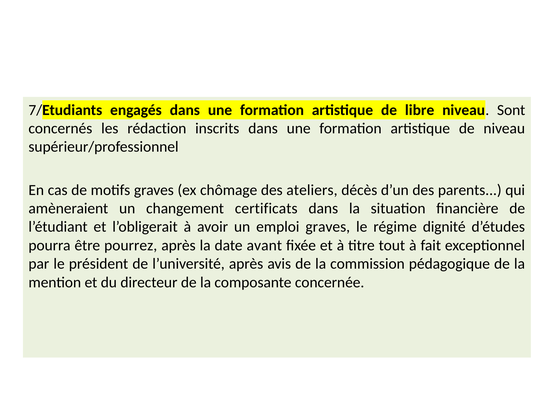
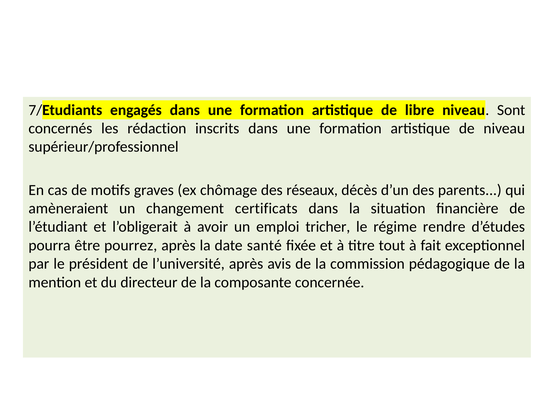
ateliers: ateliers -> réseaux (312, 190)
emploi graves: graves -> tricher (328, 227)
dignité: dignité -> rendre (444, 227)
avant: avant -> santé (264, 245)
